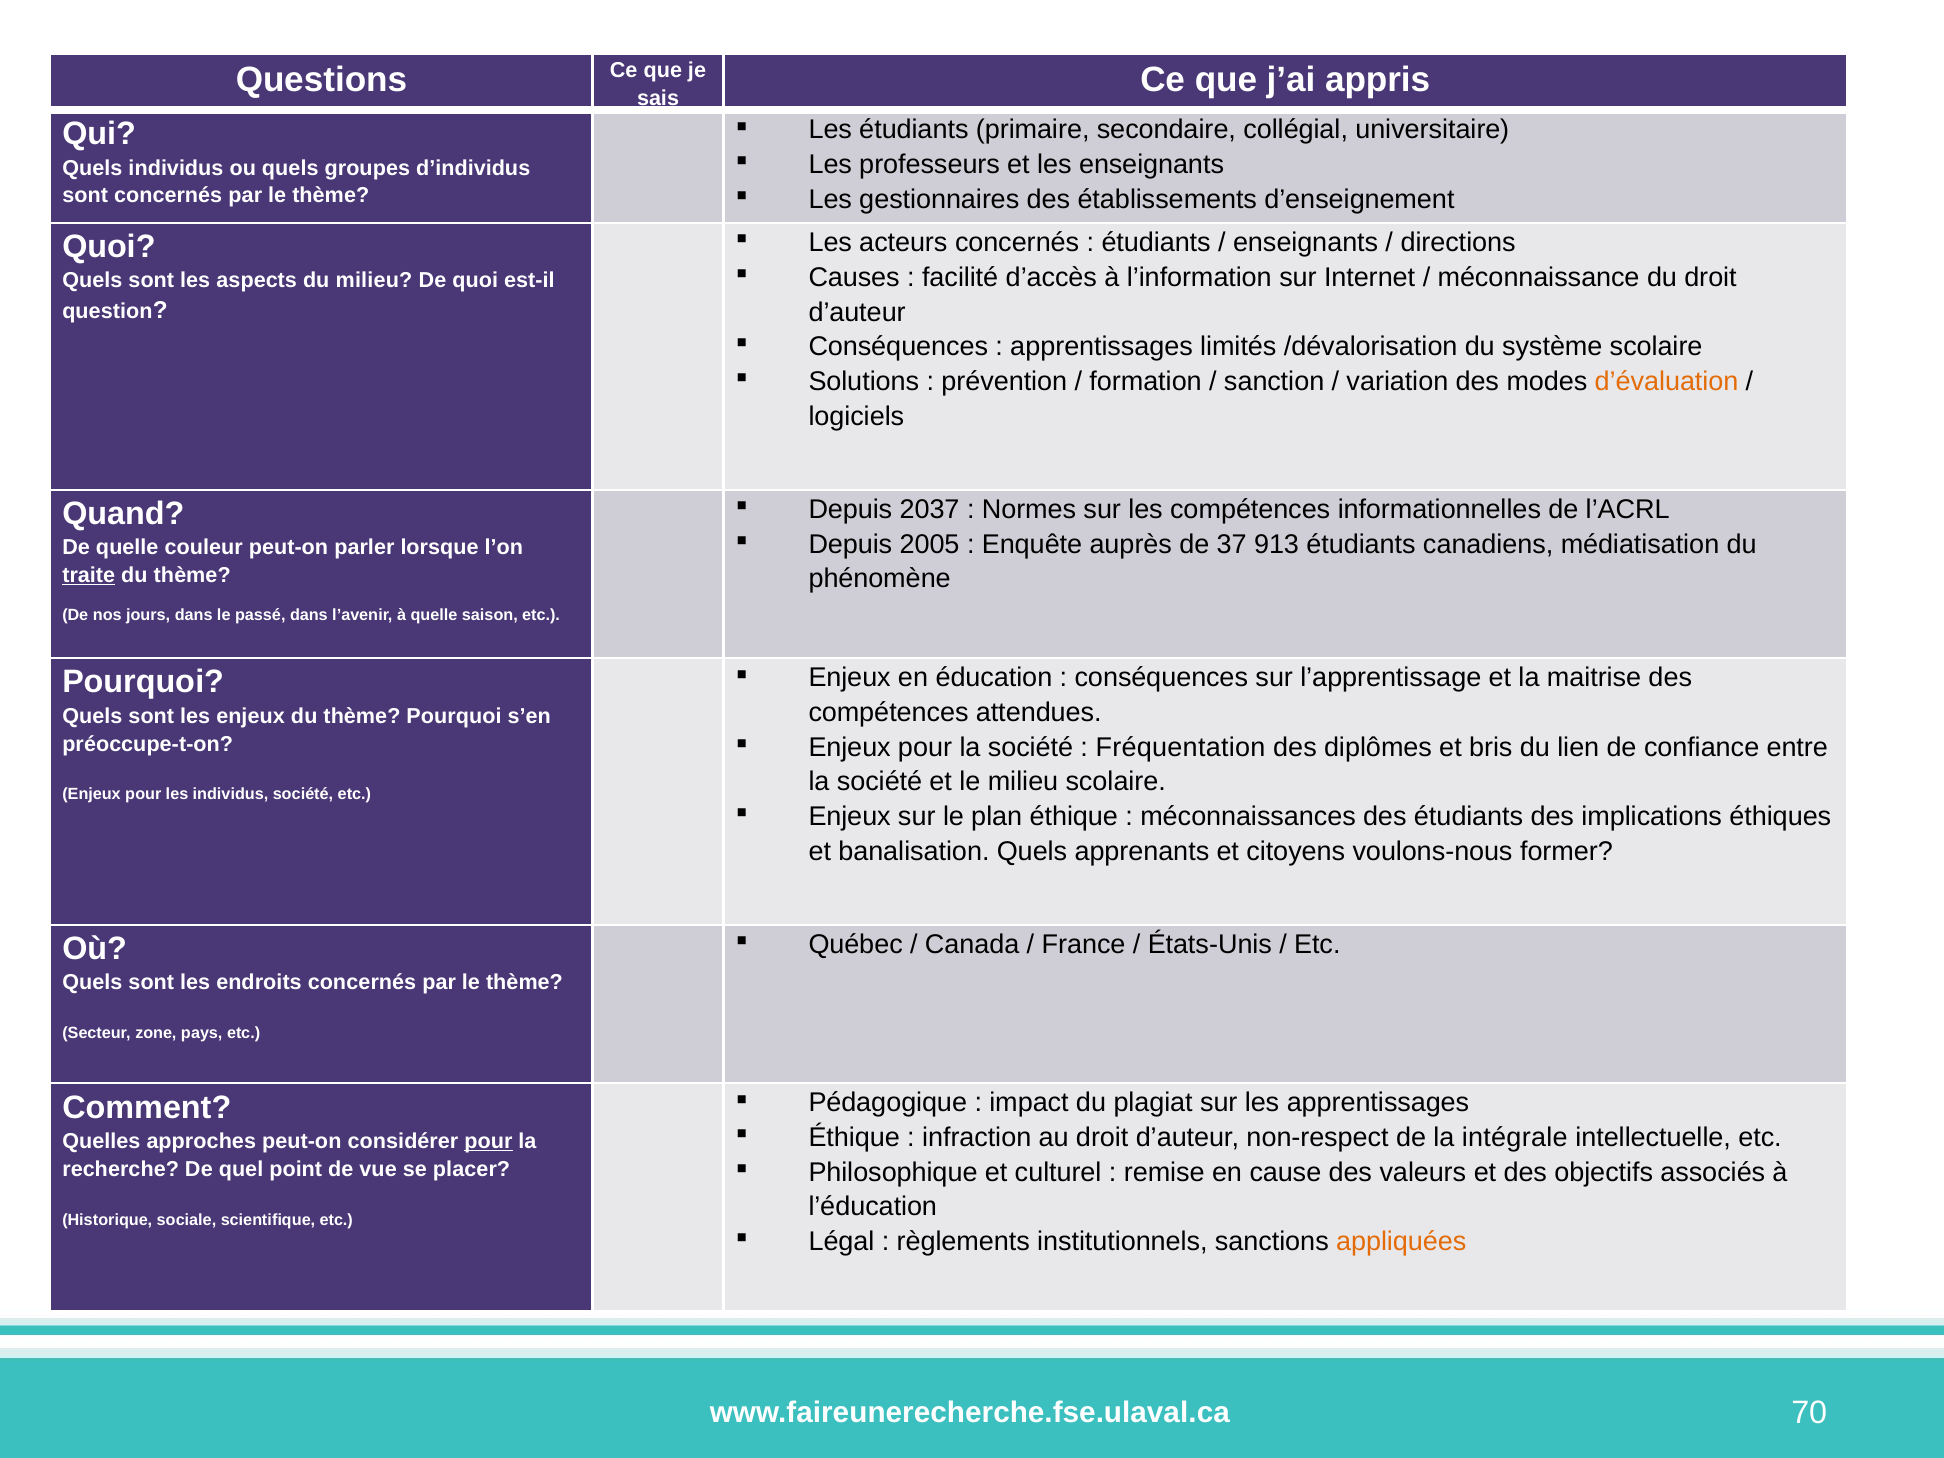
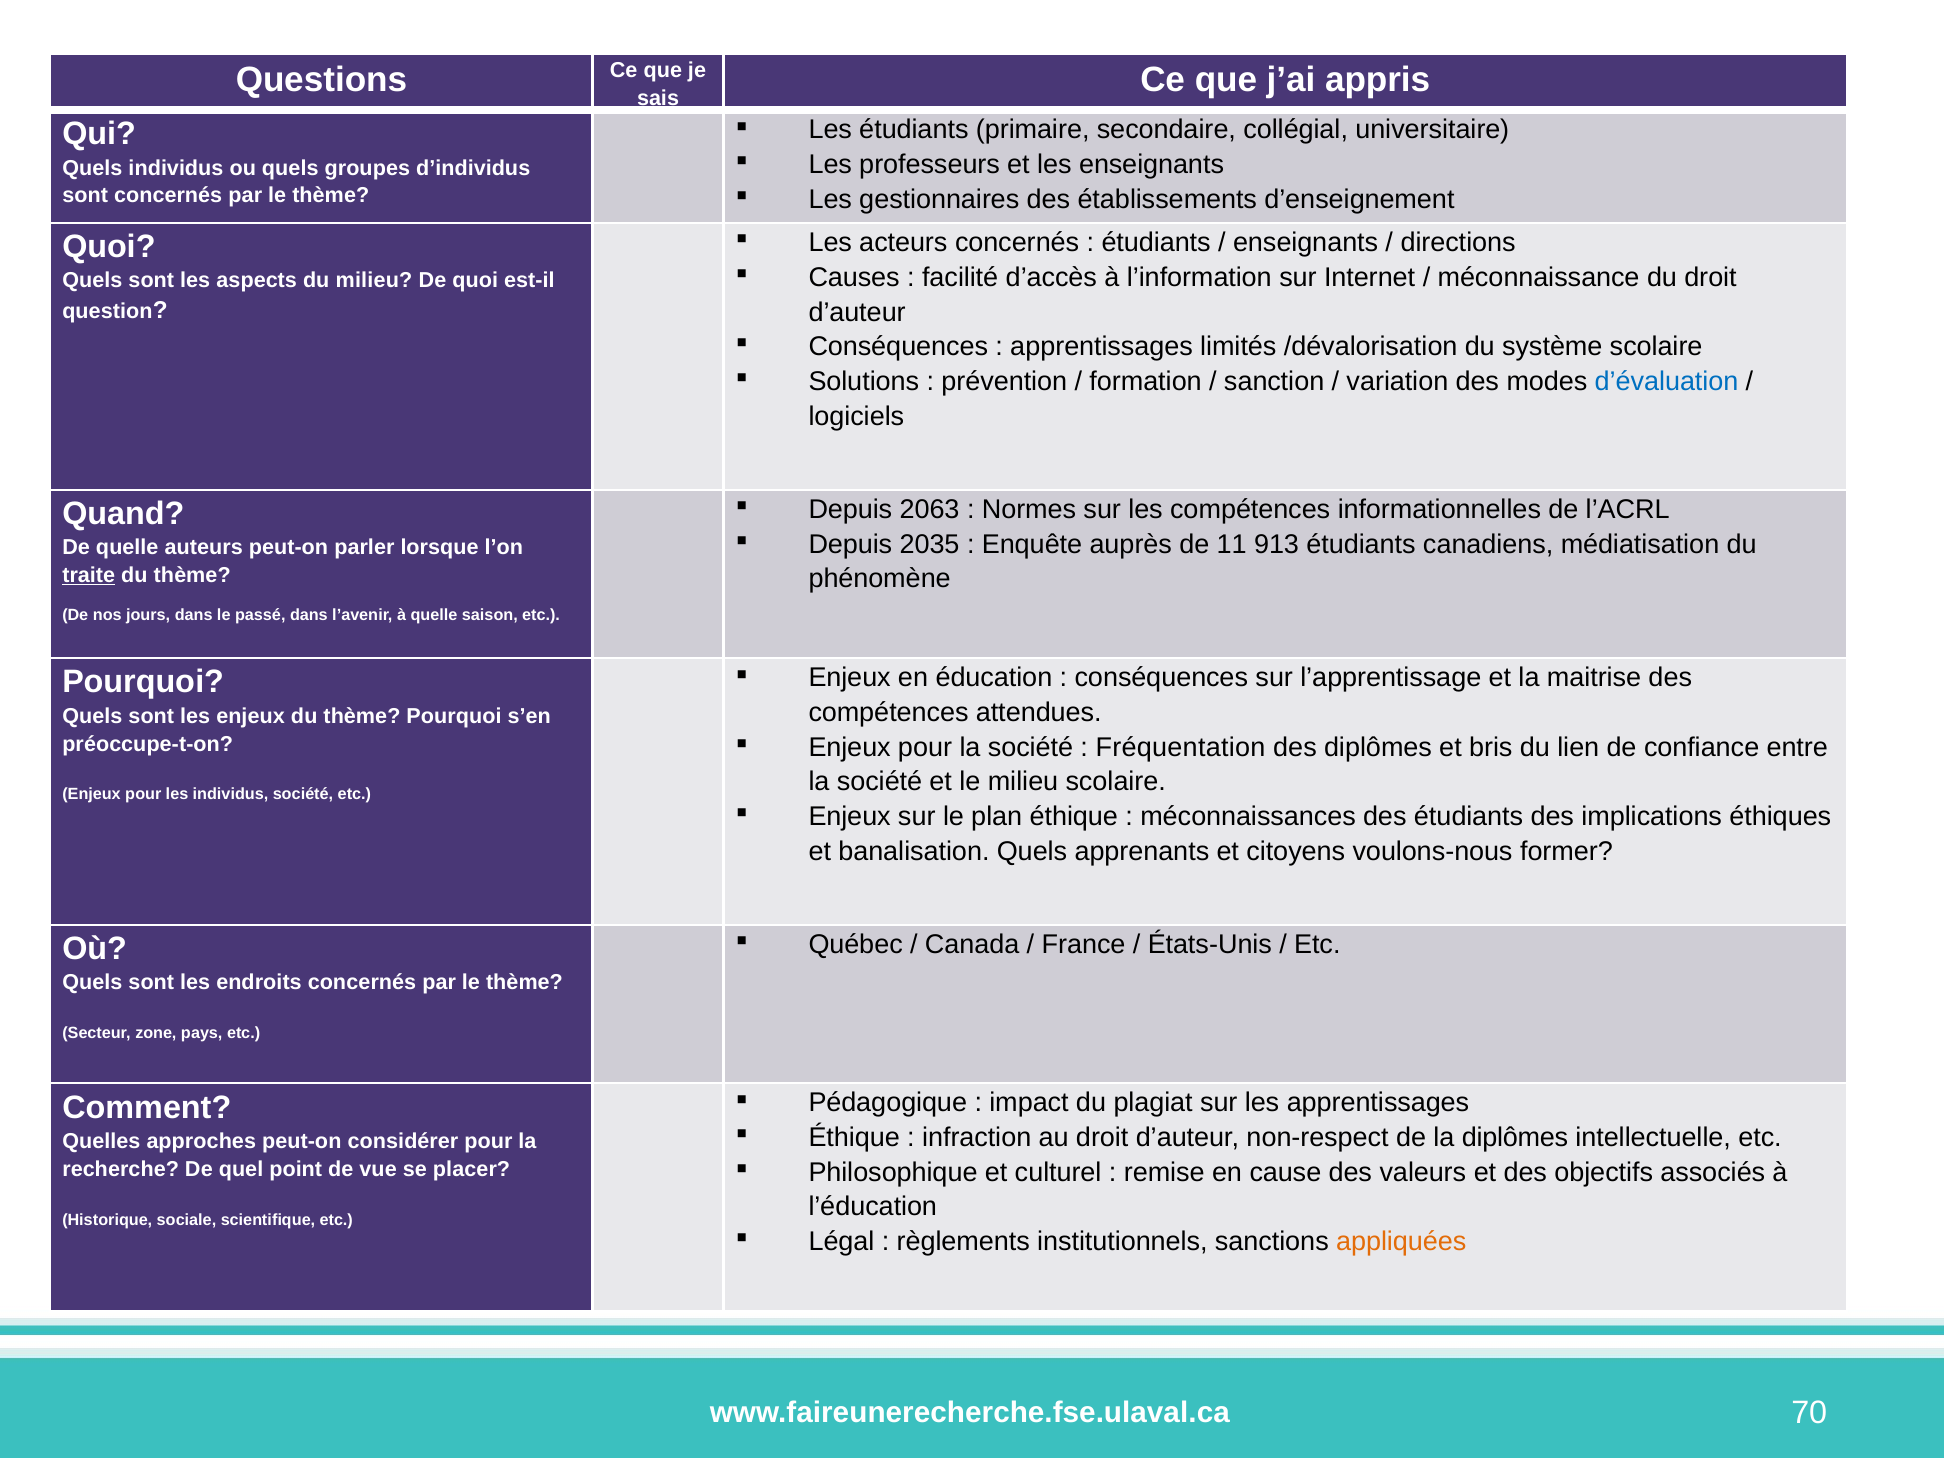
d’évaluation colour: orange -> blue (1667, 381)
2037: 2037 -> 2063 (930, 510)
2005: 2005 -> 2035 (930, 544)
37: 37 -> 11 (1232, 544)
couleur: couleur -> auteurs (204, 548)
la intégrale: intégrale -> diplômes (1515, 1138)
pour underline: present -> none (488, 1141)
